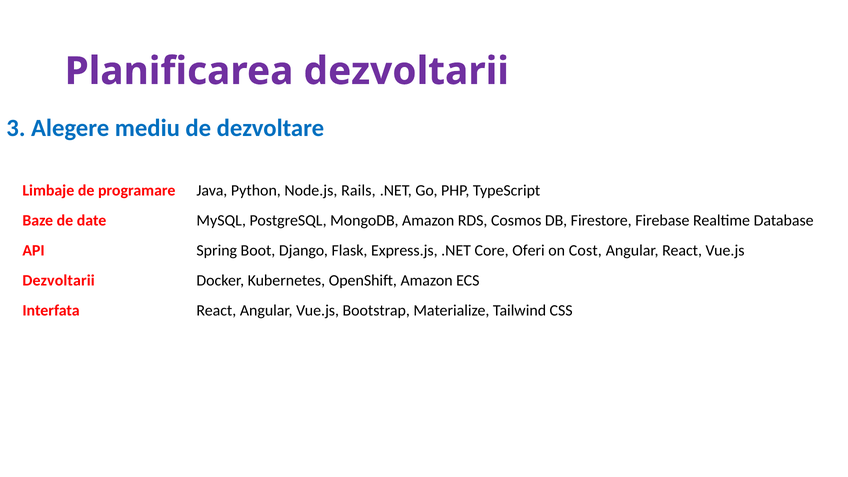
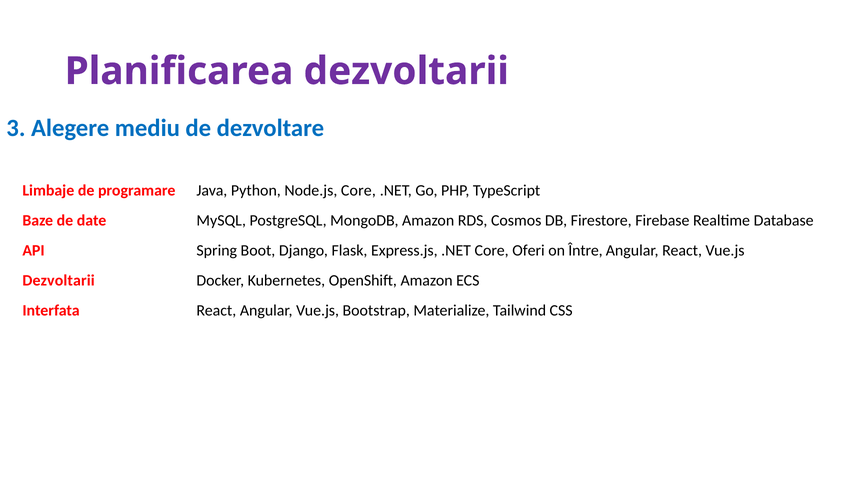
Node.js Rails: Rails -> Core (358, 191)
Cost: Cost -> Între (585, 251)
